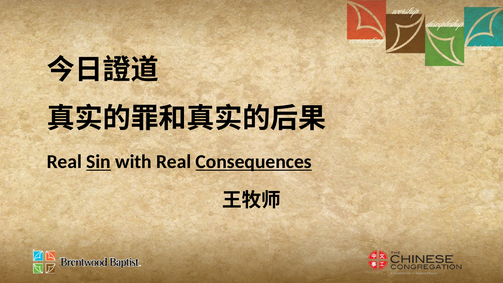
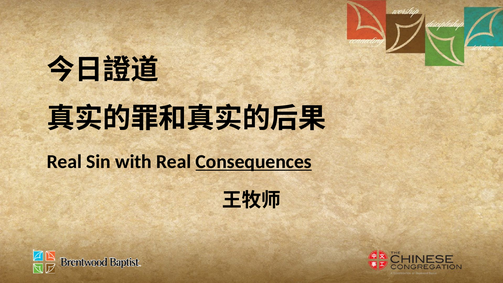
Sin underline: present -> none (99, 162)
